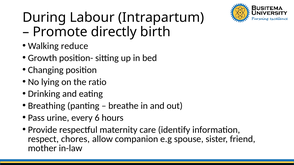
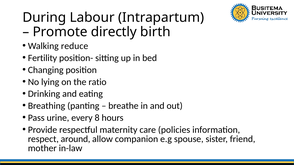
Growth: Growth -> Fertility (42, 58)
6: 6 -> 8 (97, 118)
identify: identify -> policies (174, 130)
chores: chores -> around (76, 139)
